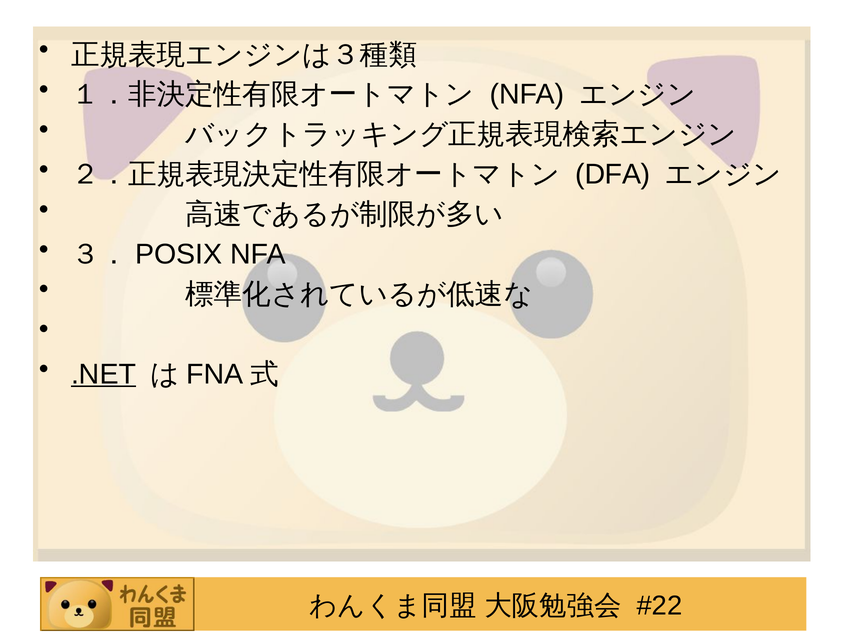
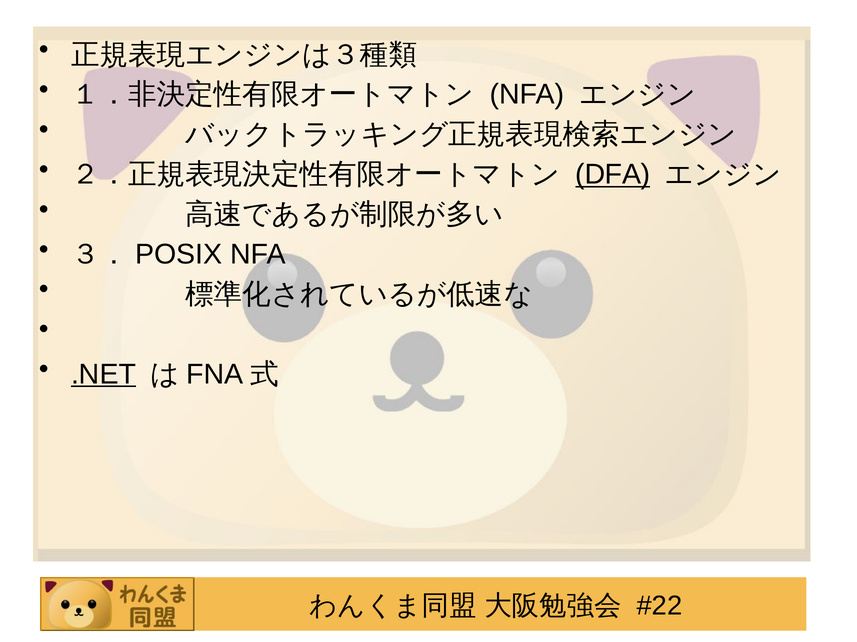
DFA underline: none -> present (613, 175)
